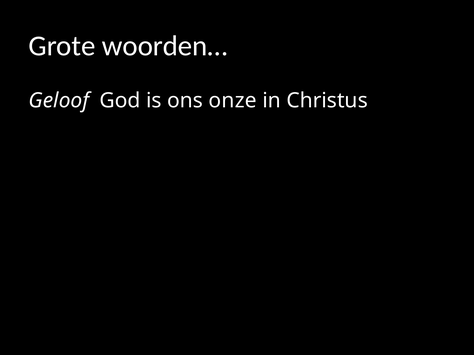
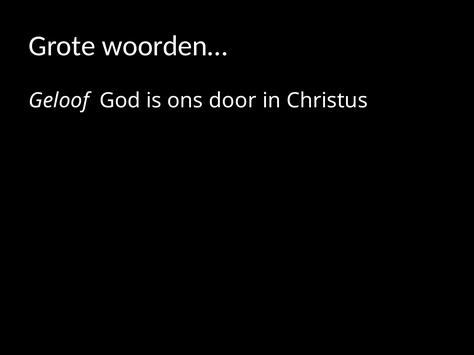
onze: onze -> door (233, 101)
